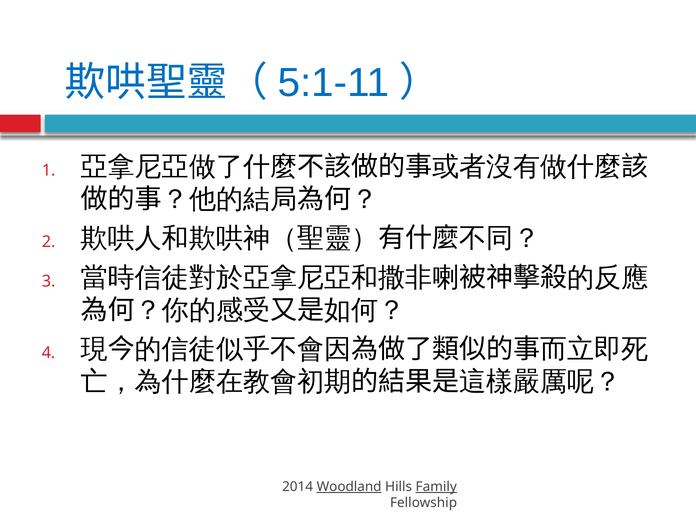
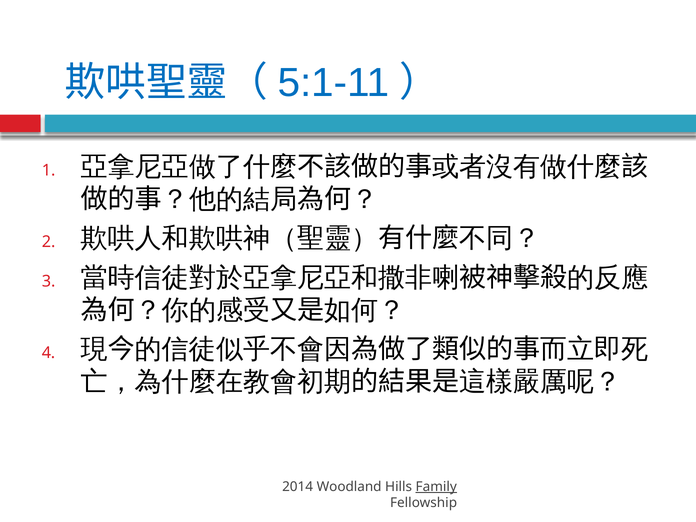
Woodland underline: present -> none (349, 487)
